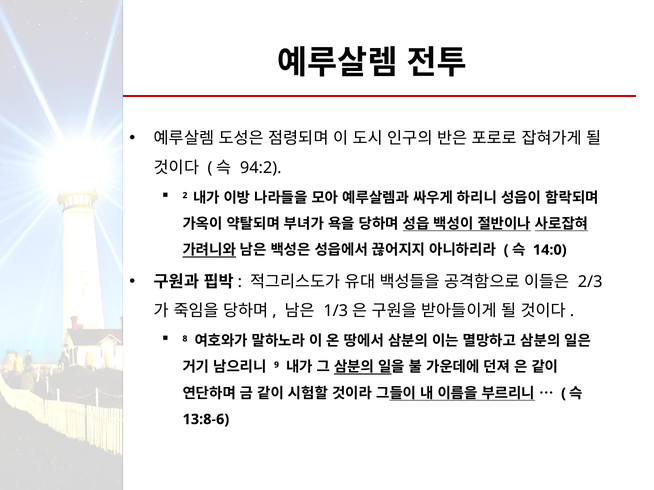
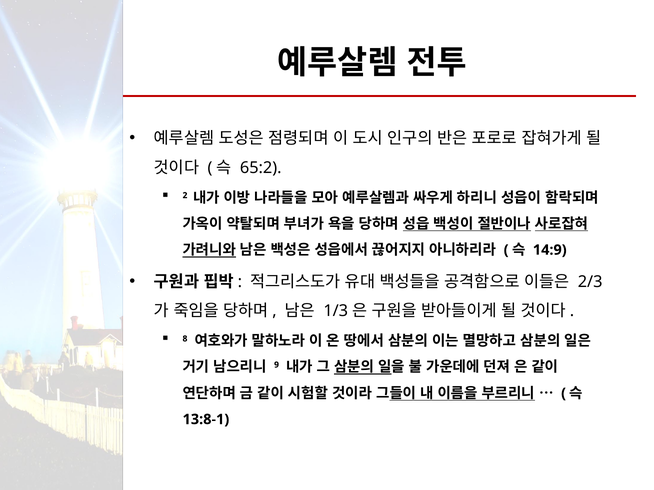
94:2: 94:2 -> 65:2 (261, 168)
14:0: 14:0 -> 14:9 (550, 250)
13:8-6: 13:8-6 -> 13:8-1 (206, 420)
